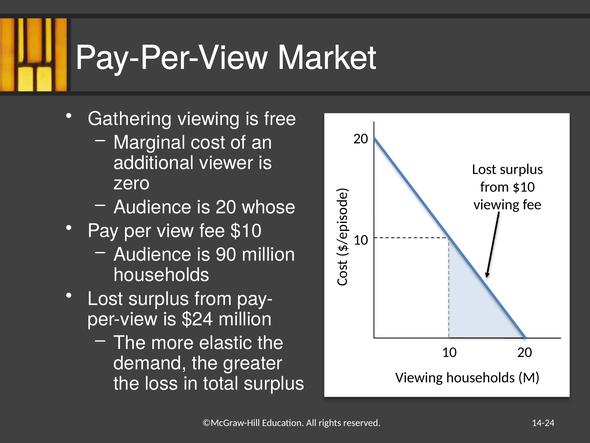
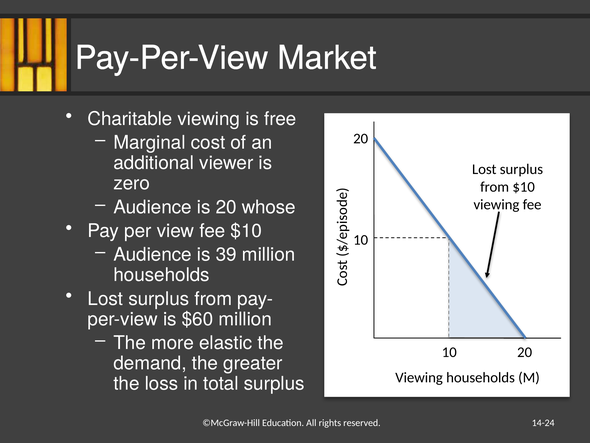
Gathering: Gathering -> Charitable (130, 119)
90: 90 -> 39 (226, 254)
$24: $24 -> $60 (198, 319)
